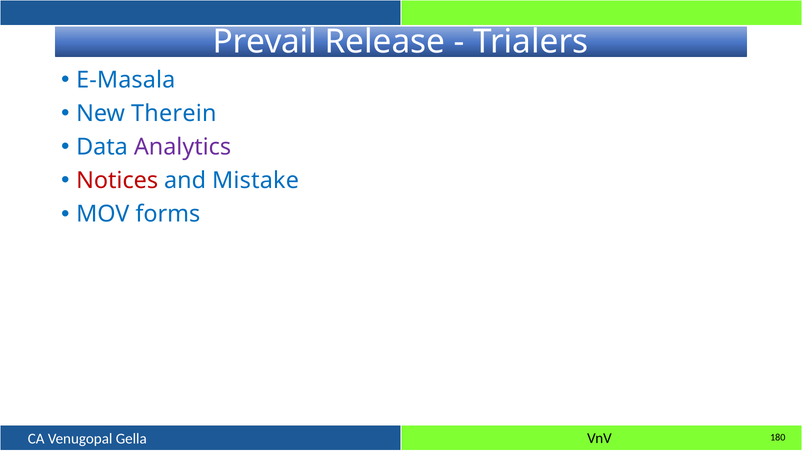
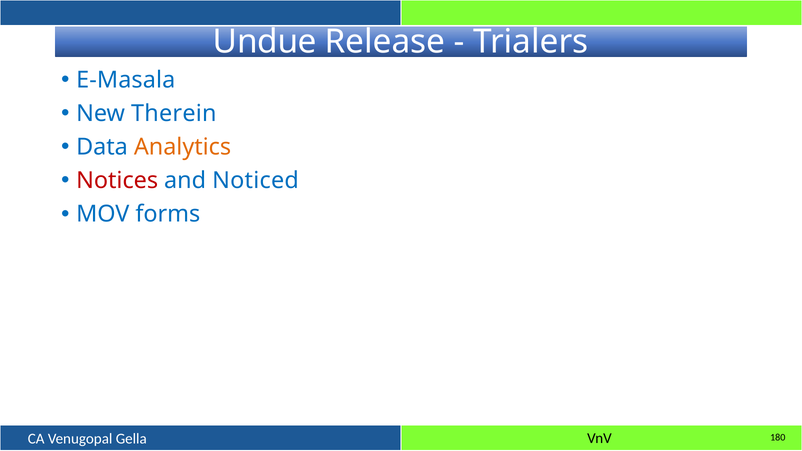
Prevail: Prevail -> Undue (265, 42)
Analytics colour: purple -> orange (183, 147)
Mistake: Mistake -> Noticed (256, 181)
